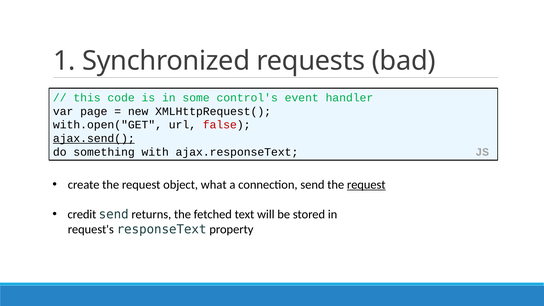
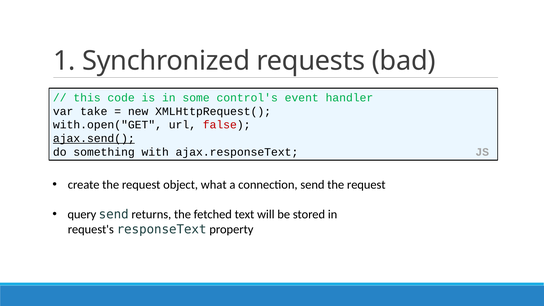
page: page -> take (94, 111)
request underline: present -> none (366, 185)
credit: credit -> query (82, 215)
